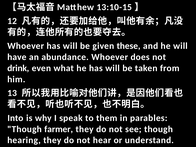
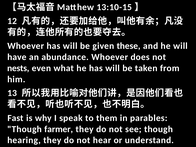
drink: drink -> nests (18, 68)
Into: Into -> Fast (15, 118)
